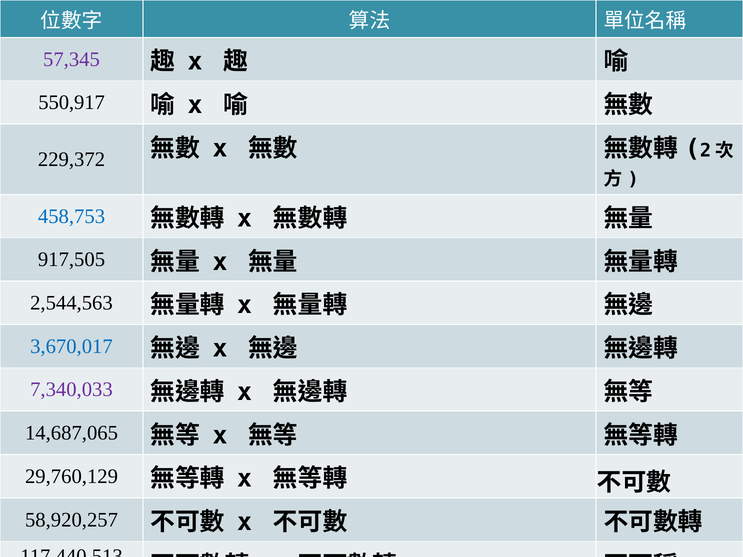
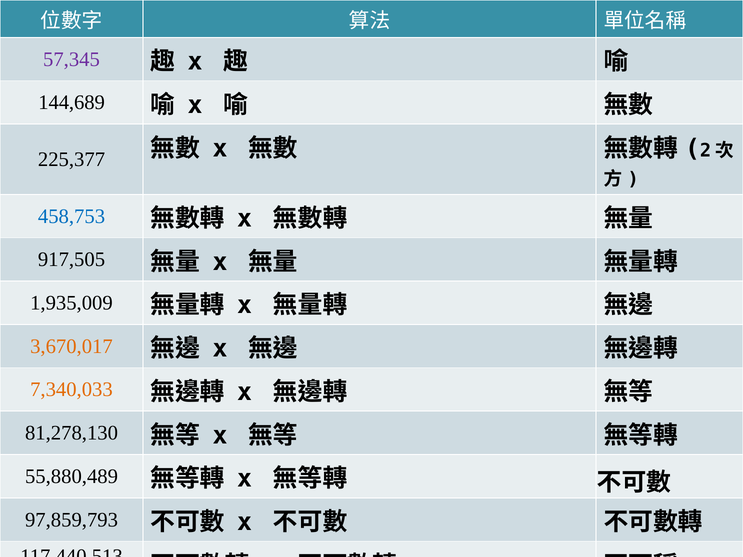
550,917: 550,917 -> 144,689 (72, 103)
229,372: 229,372 -> 225,377 (72, 159)
2,544,563: 2,544,563 -> 1,935,009 (71, 303)
3,670,017 colour: blue -> orange (71, 346)
7,340,033 colour: purple -> orange (71, 390)
14,687,065: 14,687,065 -> 81,278,130 (72, 433)
29,760,129: 29,760,129 -> 55,880,489 (72, 477)
58,920,257: 58,920,257 -> 97,859,793 (72, 520)
